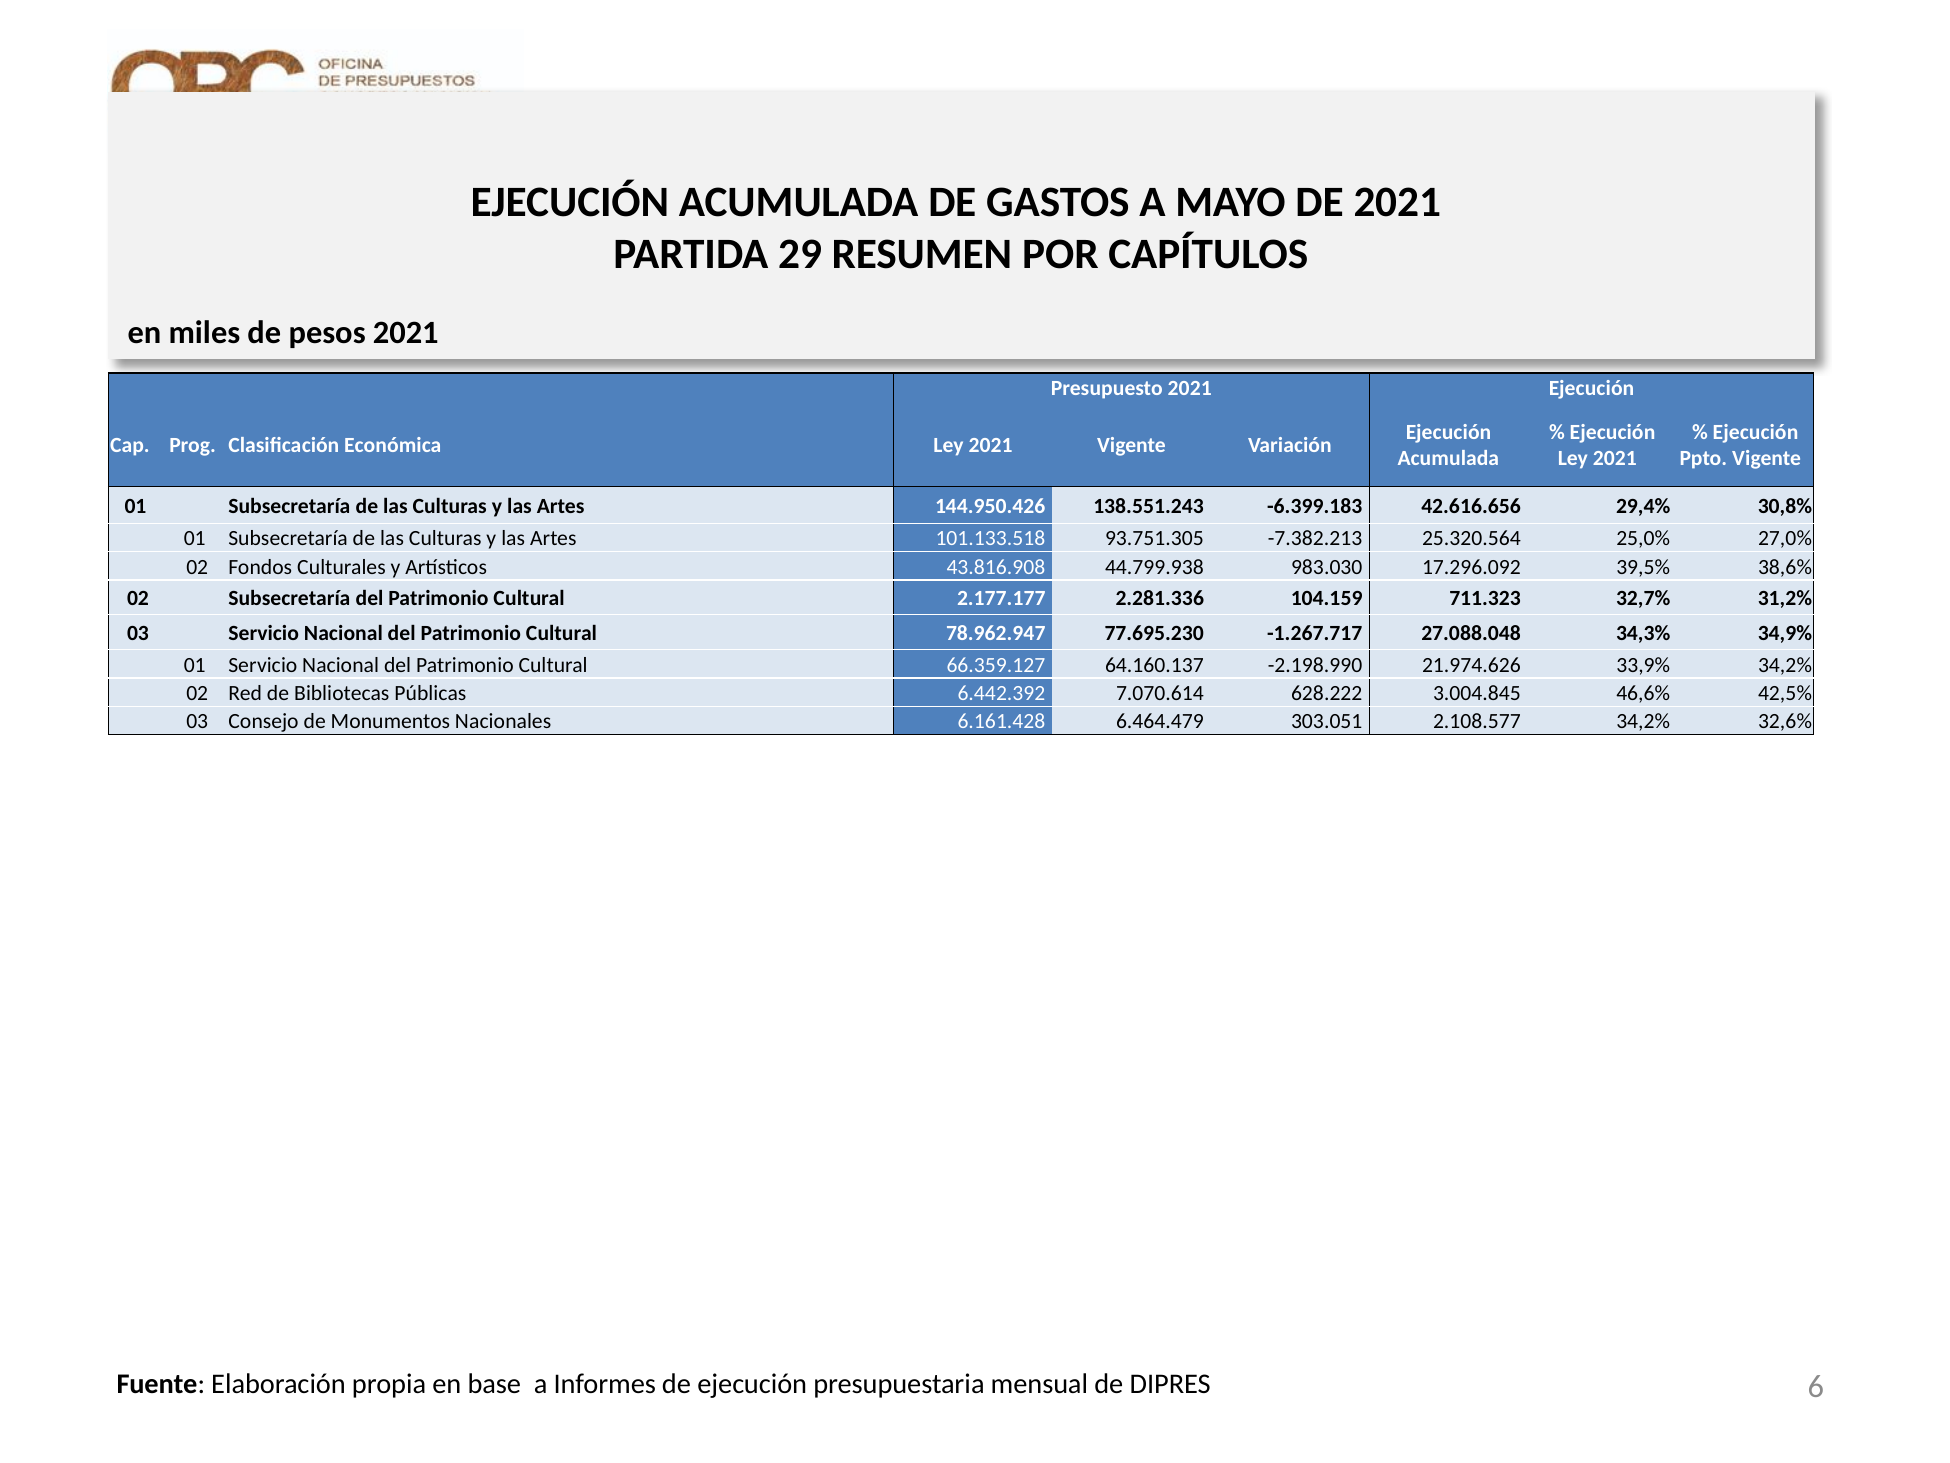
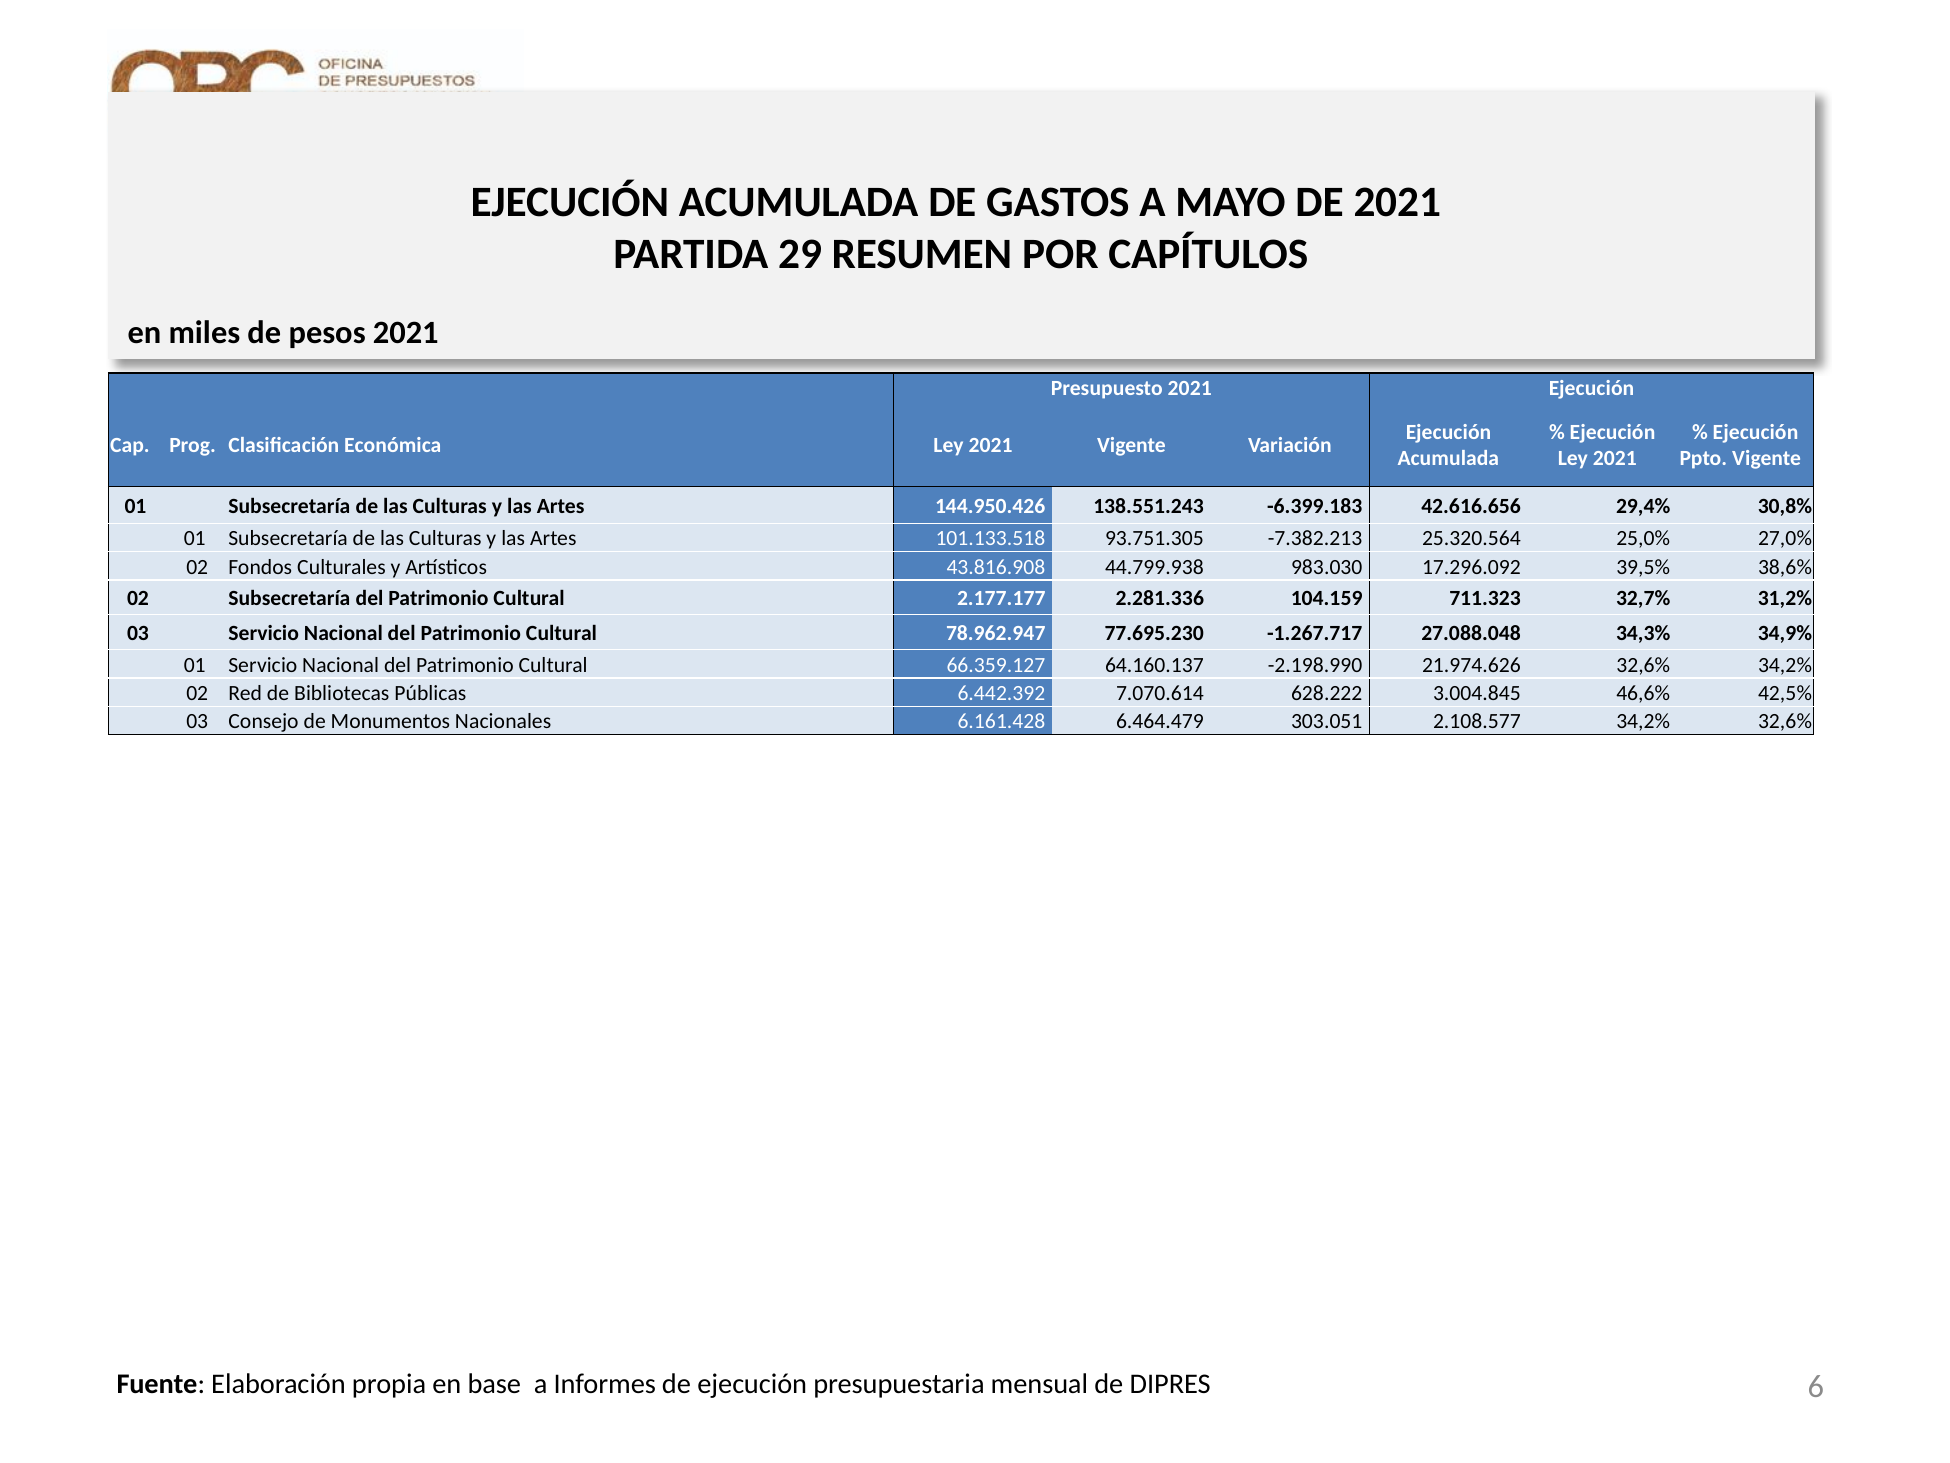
21.974.626 33,9%: 33,9% -> 32,6% (1643, 665)
